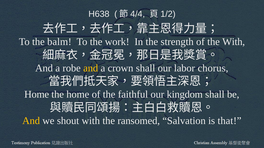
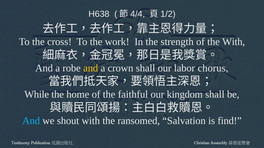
balm: balm -> cross (59, 42)
Home: Home -> While (37, 95)
And colour: yellow -> light blue (31, 121)
that: that -> find (230, 121)
